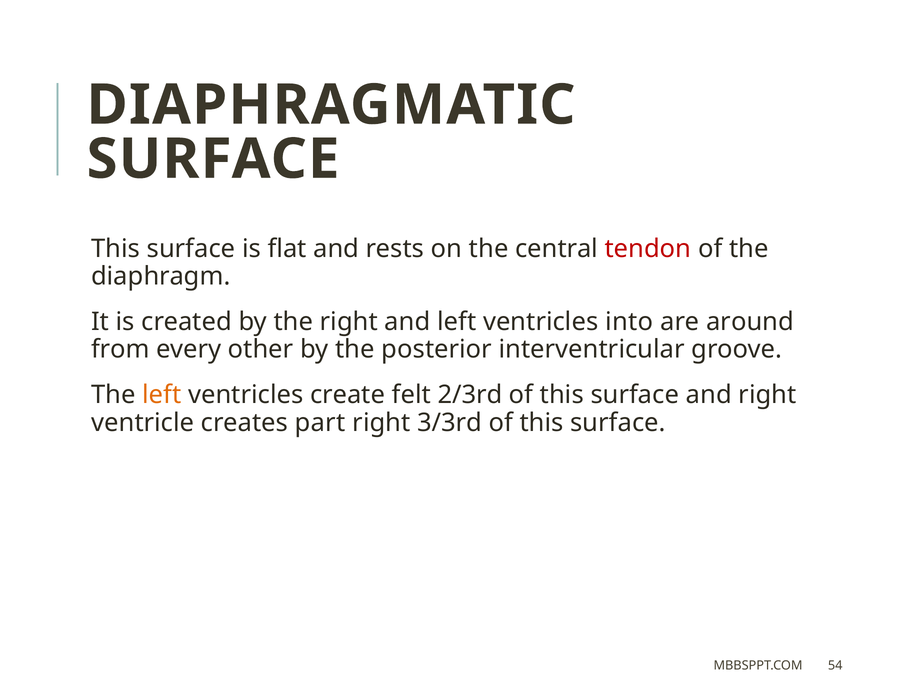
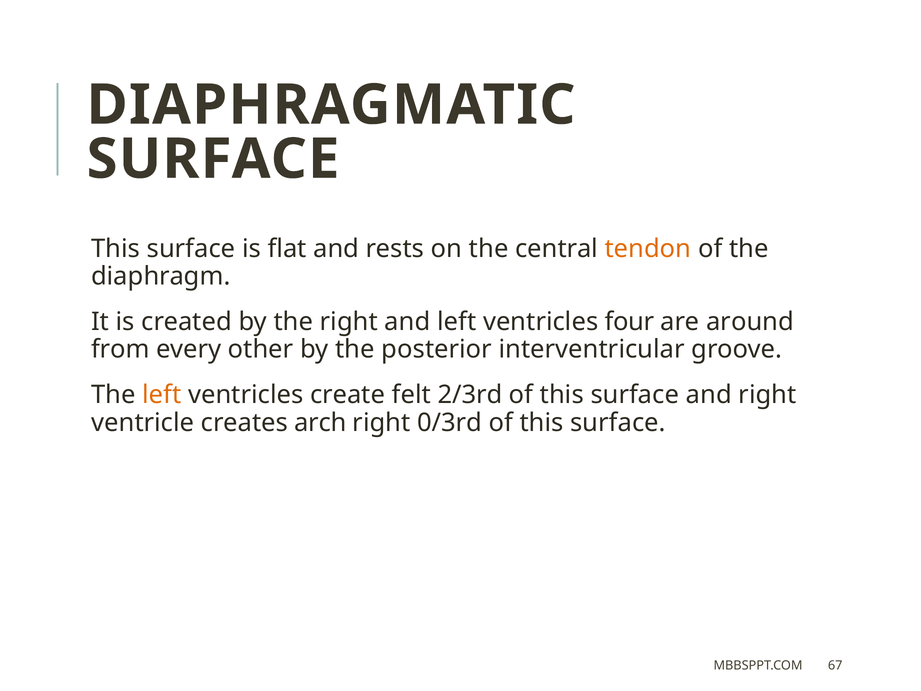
tendon colour: red -> orange (648, 248)
into: into -> four (629, 322)
part: part -> arch (320, 422)
3/3rd: 3/3rd -> 0/3rd (450, 422)
54: 54 -> 67 (835, 665)
